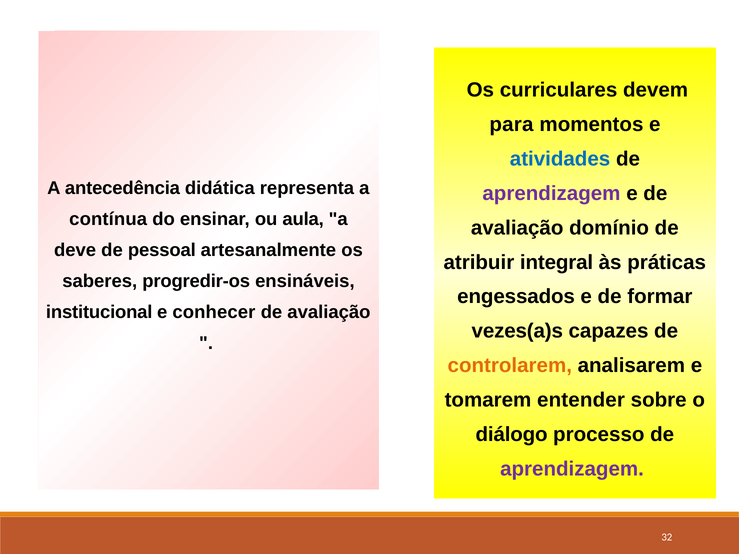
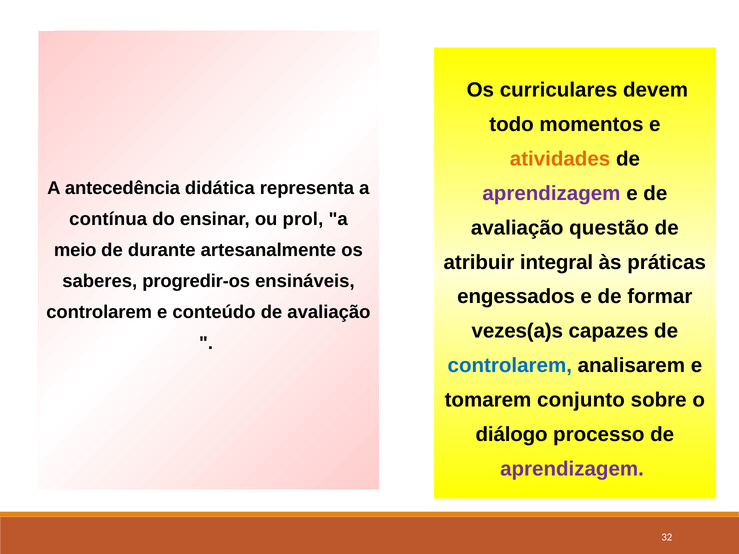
para: para -> todo (512, 124)
atividades colour: blue -> orange (560, 159)
aula: aula -> prol (303, 219)
domínio: domínio -> questão (609, 228)
deve: deve -> meio (75, 250)
pessoal: pessoal -> durante (162, 250)
institucional: institucional -> controlarem (99, 312)
conhecer: conhecer -> conteúdo (214, 312)
controlarem colour: orange -> blue (510, 366)
entender: entender -> conjunto (581, 400)
